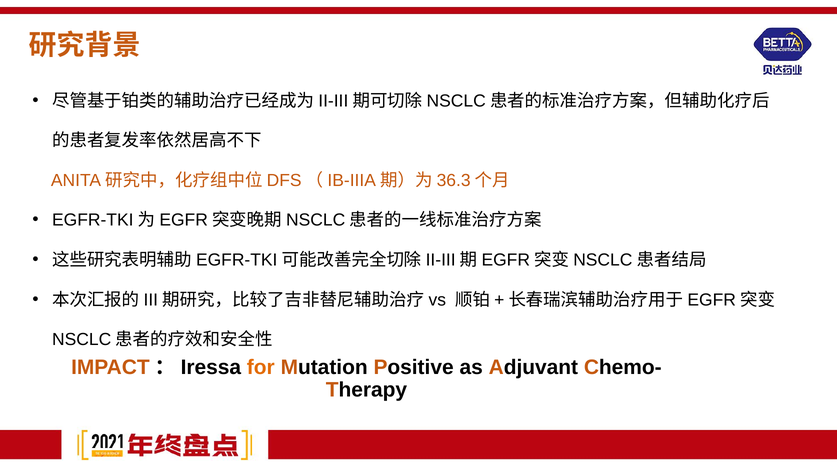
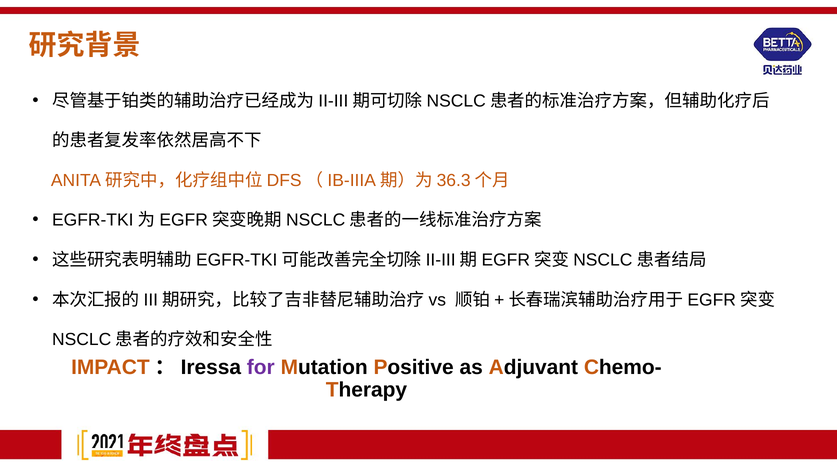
for colour: orange -> purple (261, 367)
